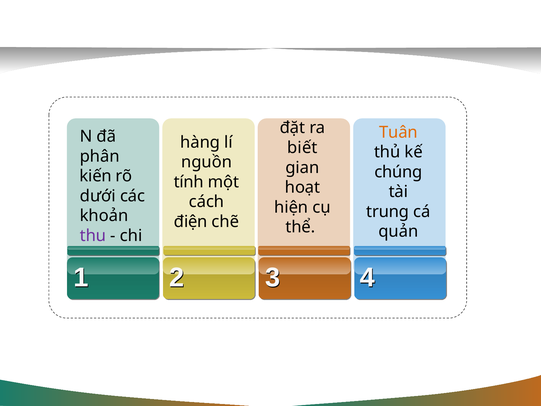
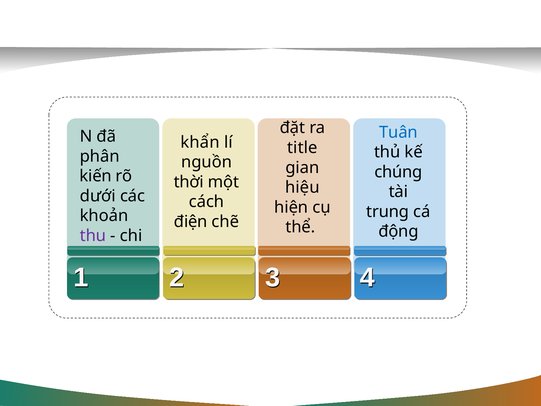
Tuân colour: orange -> blue (398, 132)
hàng: hàng -> khẩn (200, 142)
biết: biết -> title (302, 148)
tính: tính -> thời (189, 182)
hoạt: hoạt -> hiệu (302, 187)
quản: quản -> động (398, 231)
